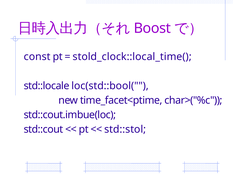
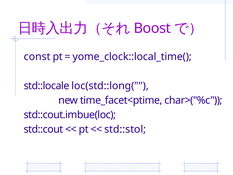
stold_clock::local_time(: stold_clock::local_time( -> yome_clock::local_time( (132, 57)
loc(std::bool(: loc(std::bool( -> loc(std::long( (110, 86)
